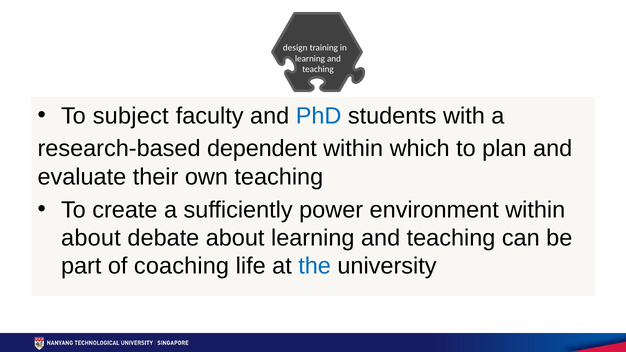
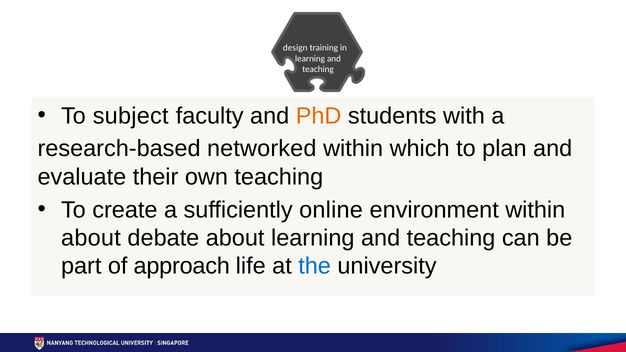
PhD colour: blue -> orange (319, 116)
dependent: dependent -> networked (262, 149)
power: power -> online (331, 210)
coaching: coaching -> approach (182, 266)
